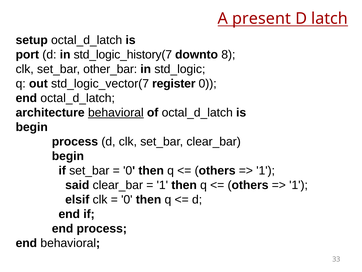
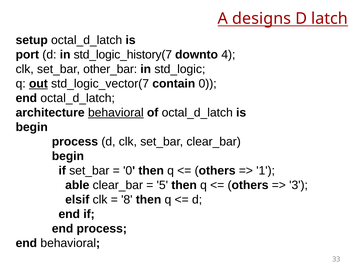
present: present -> designs (262, 19)
8: 8 -> 4 (228, 55)
out underline: none -> present (38, 83)
register: register -> contain (174, 83)
said: said -> able (77, 185)
1: 1 -> 5 (162, 185)
1: 1 -> 3 (299, 185)
0: 0 -> 8 (127, 199)
